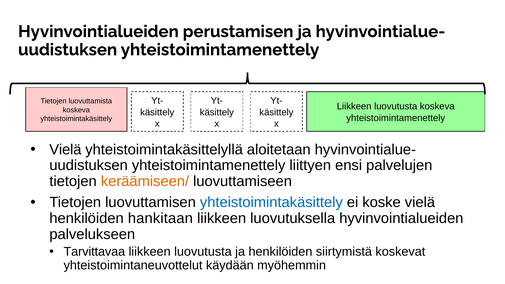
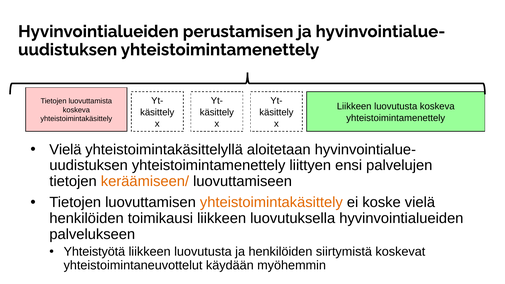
yhteistoimintakäsittely colour: blue -> orange (271, 203)
hankitaan: hankitaan -> toimikausi (160, 218)
Tarvittavaa: Tarvittavaa -> Yhteistyötä (94, 252)
